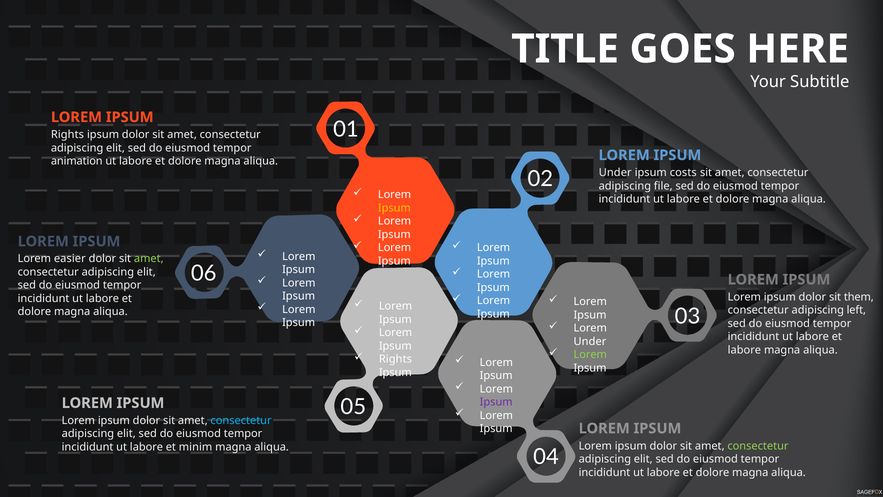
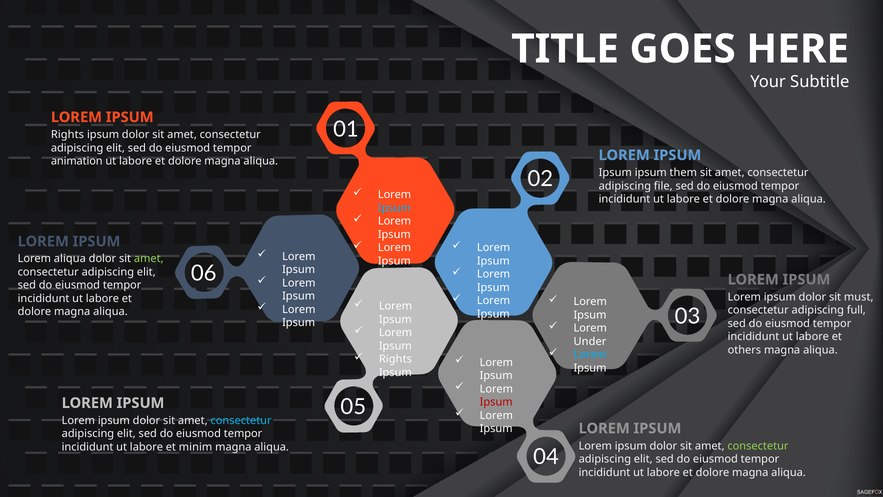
Under: Under -> Ipsum (615, 173)
costs: costs -> them (683, 173)
Ipsum colour: yellow -> light blue (394, 208)
Lorem easier: easier -> aliqua (70, 259)
them: them -> must (859, 297)
left: left -> full (856, 310)
labore: labore -> others (744, 350)
Lorem colour: light green -> light blue (590, 355)
Ipsum colour: purple -> red (496, 402)
